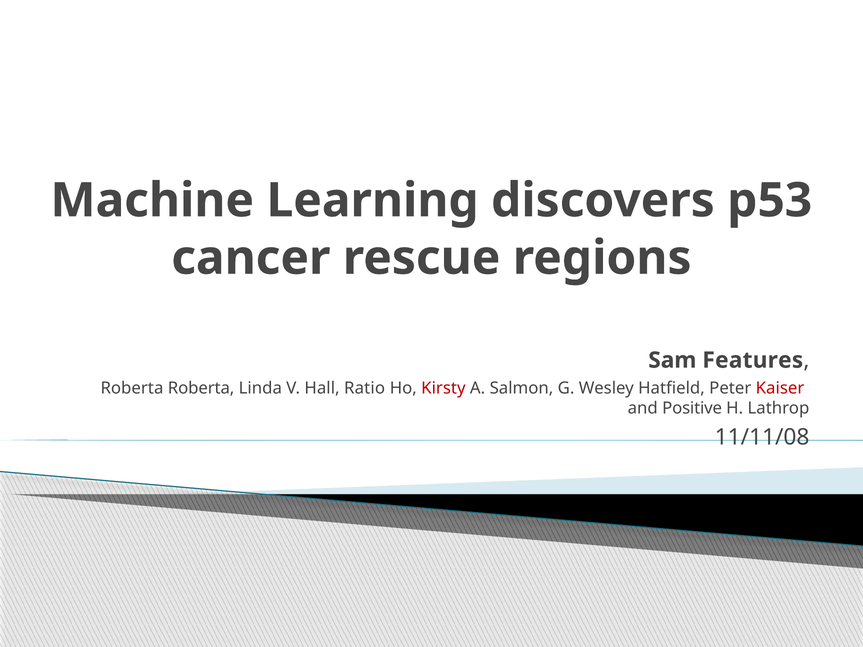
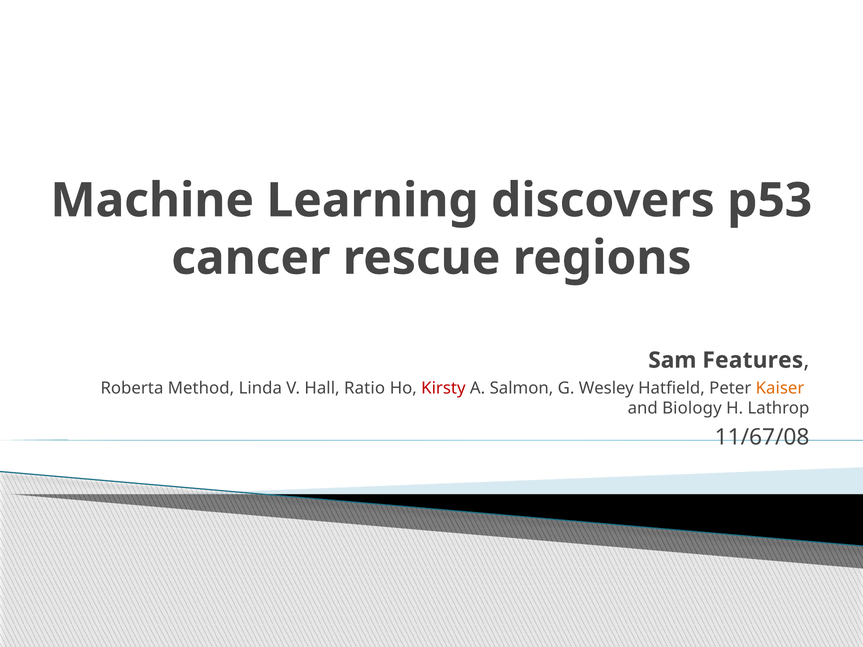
Roberta Roberta: Roberta -> Method (201, 388)
Kaiser colour: red -> orange (780, 388)
Positive: Positive -> Biology (692, 409)
11/11/08: 11/11/08 -> 11/67/08 (762, 438)
